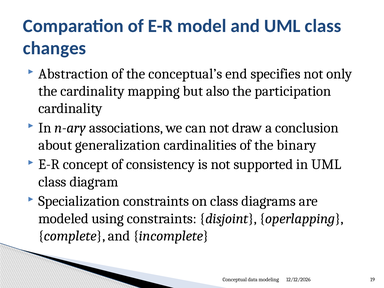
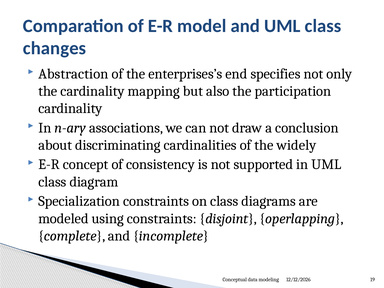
conceptual’s: conceptual’s -> enterprises’s (185, 74)
generalization: generalization -> discriminating (118, 145)
binary: binary -> widely (296, 145)
